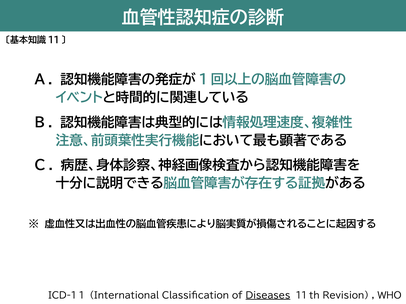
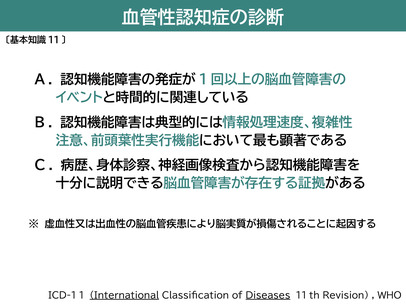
International underline: none -> present (124, 296)
